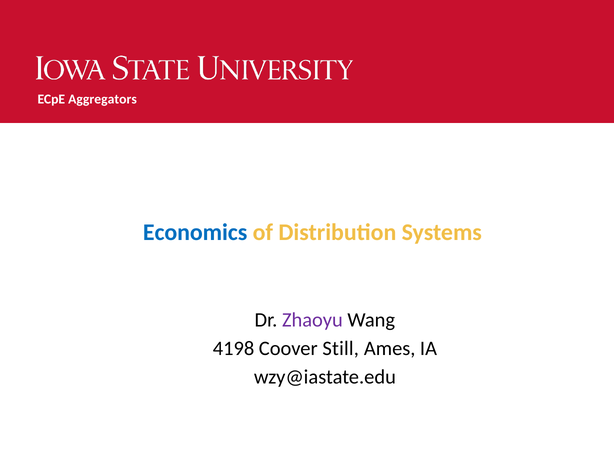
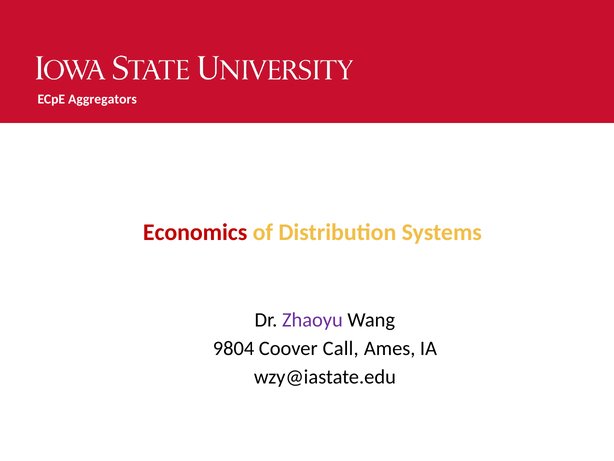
Economics colour: blue -> red (195, 232)
4198: 4198 -> 9804 (234, 348)
Still: Still -> Call (341, 348)
